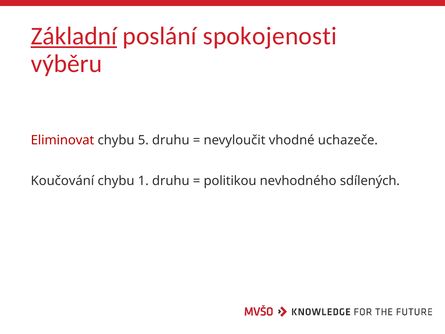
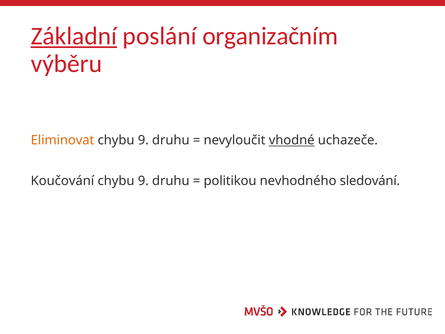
spokojenosti: spokojenosti -> organizačním (270, 36)
Eliminovat colour: red -> orange (62, 140)
5: 5 -> 9 (143, 140)
vhodné underline: none -> present (292, 140)
1: 1 -> 9 (143, 181)
sdílených: sdílených -> sledování (370, 181)
